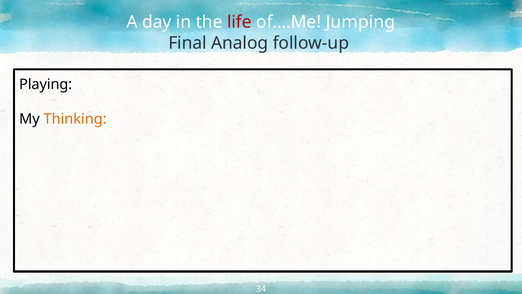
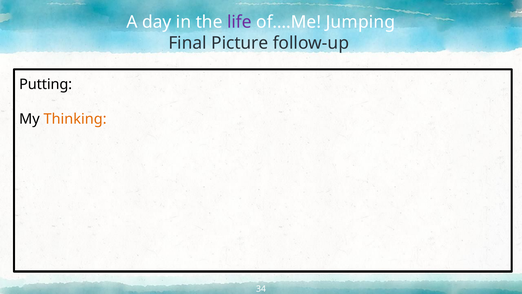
life colour: red -> purple (239, 22)
Analog: Analog -> Picture (240, 43)
Playing: Playing -> Putting (46, 84)
